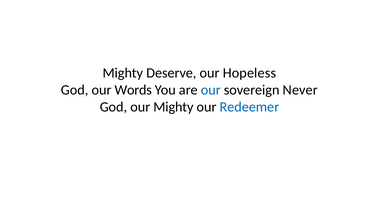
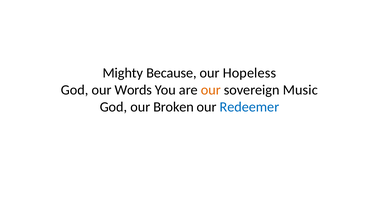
Deserve: Deserve -> Because (171, 73)
our colour: blue -> orange (211, 90)
Never: Never -> Music (300, 90)
our Mighty: Mighty -> Broken (174, 107)
